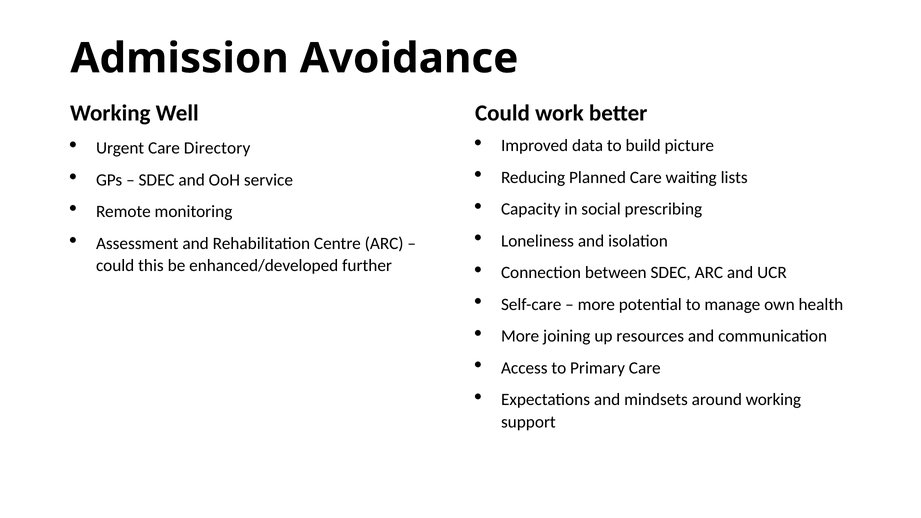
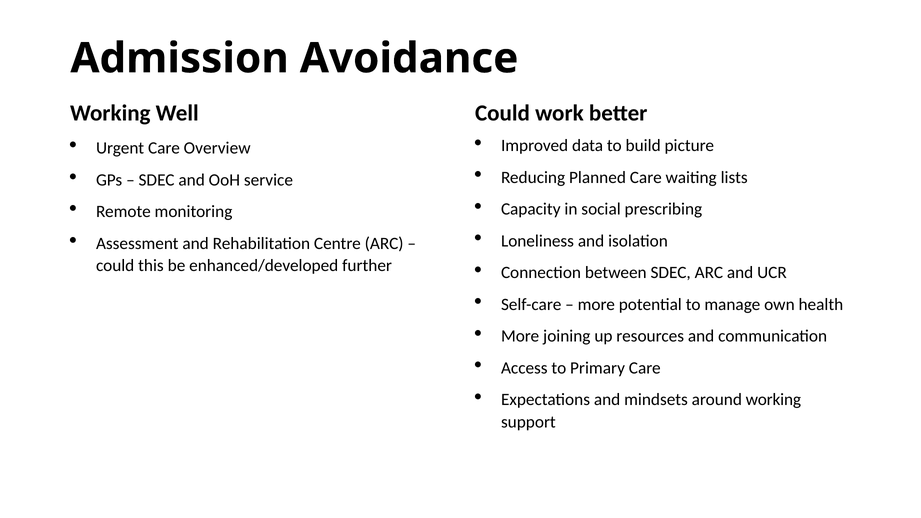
Directory: Directory -> Overview (217, 148)
